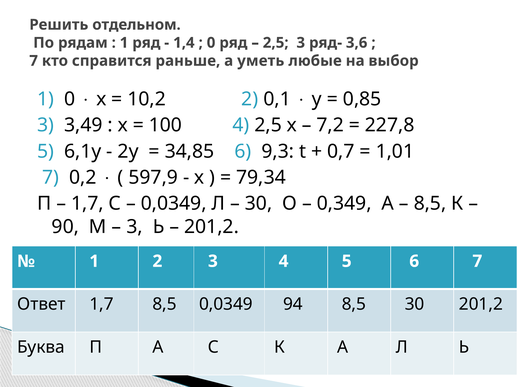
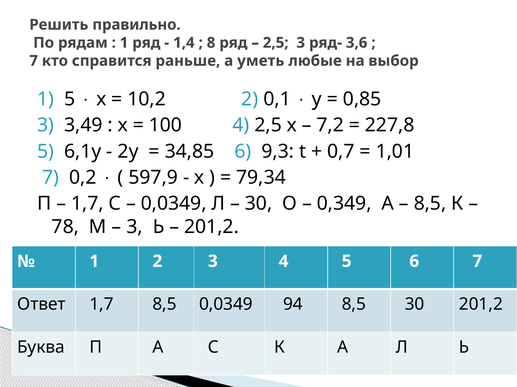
отдельном: отдельном -> правильно (136, 25)
0: 0 -> 8 (211, 43)
1 0: 0 -> 5 (70, 99)
90: 90 -> 78 (65, 227)
